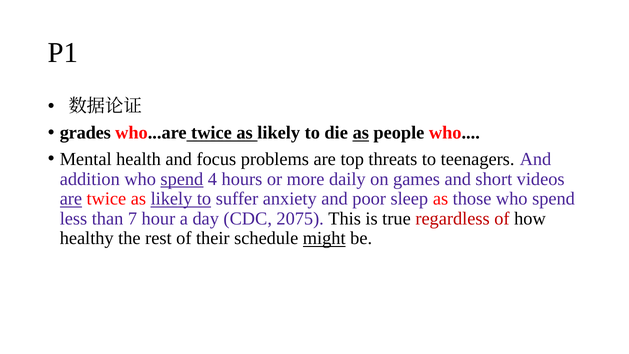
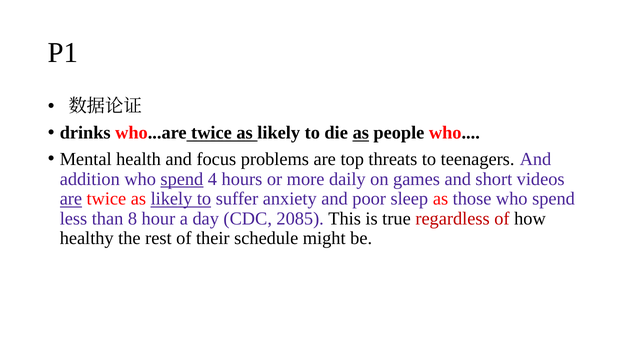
grades: grades -> drinks (85, 133)
7: 7 -> 8 (132, 219)
2075: 2075 -> 2085 (300, 219)
might underline: present -> none (324, 238)
